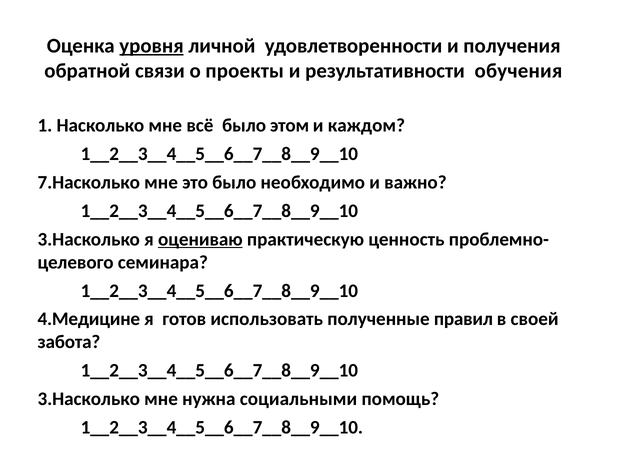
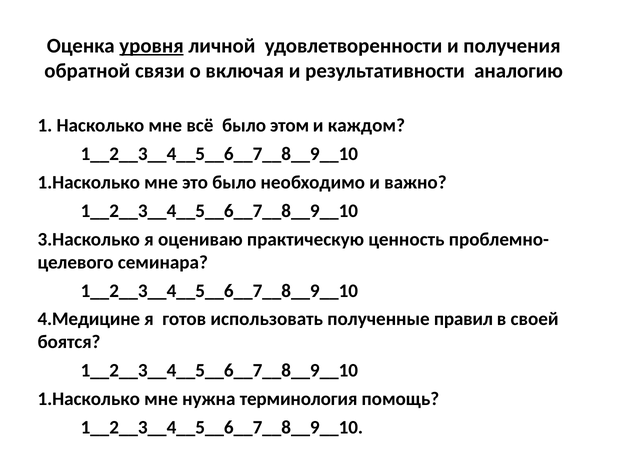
проекты: проекты -> включая (245, 71)
обучения: обучения -> аналогию (519, 71)
7.Насколько: 7.Насколько -> 1.Насколько (89, 183)
оцениваю underline: present -> none (200, 240)
забота: забота -> боятся (69, 342)
3.Насколько: 3.Насколько -> 1.Насколько (89, 400)
социальными: социальными -> терминология (299, 400)
